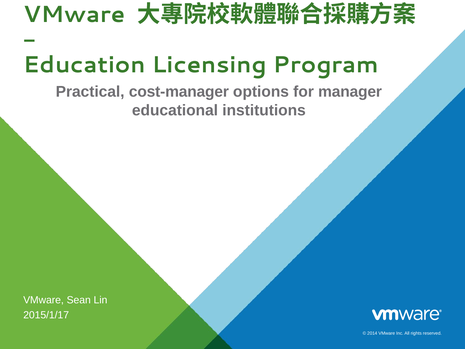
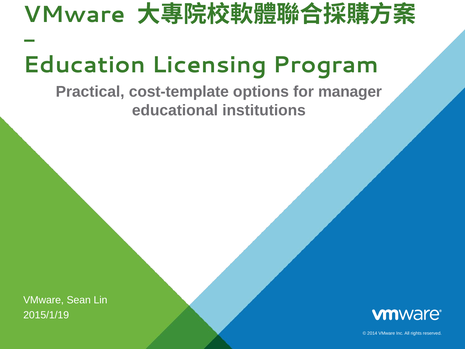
cost-manager: cost-manager -> cost-template (179, 92)
2015/1/17: 2015/1/17 -> 2015/1/19 (46, 315)
